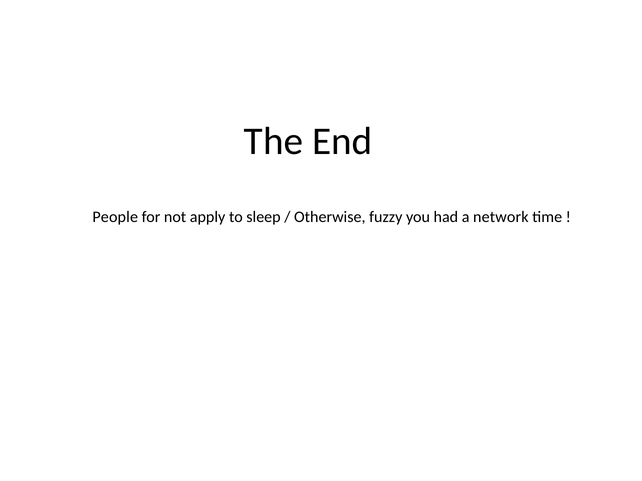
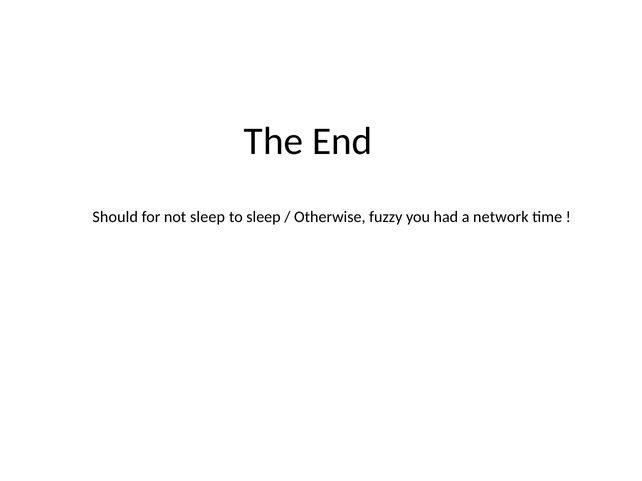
People: People -> Should (115, 217)
not apply: apply -> sleep (208, 217)
